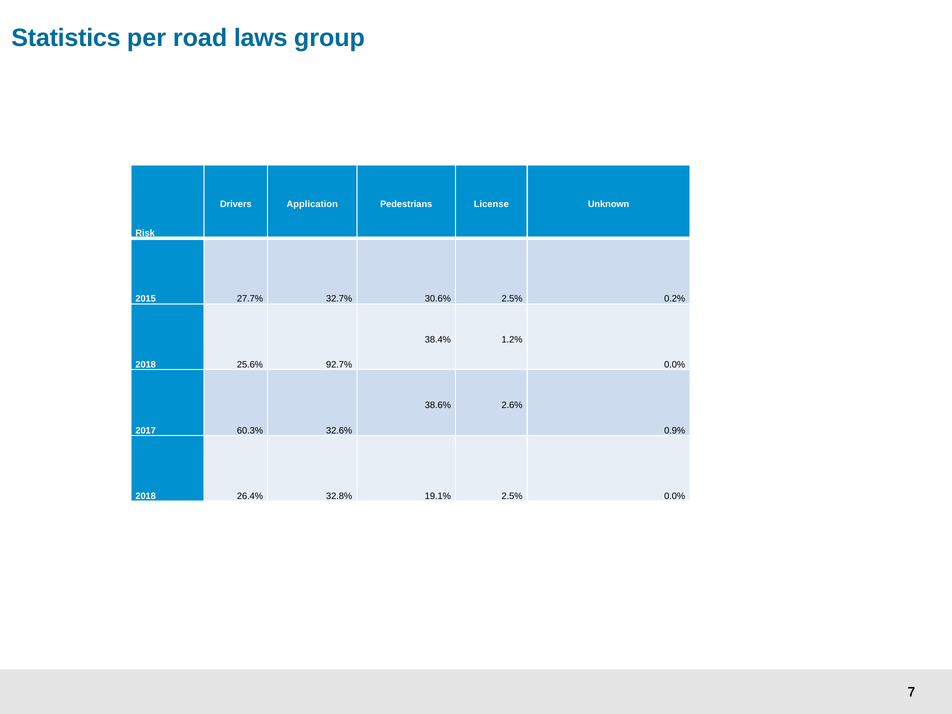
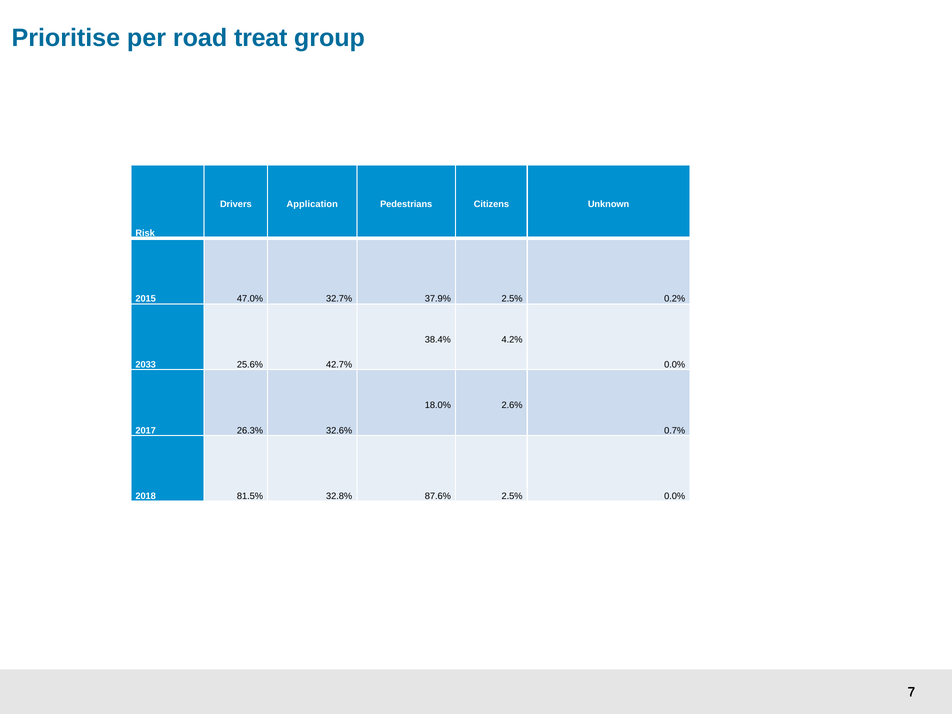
Statistics: Statistics -> Prioritise (66, 38)
laws: laws -> treat (261, 38)
License: License -> Citizens (491, 204)
27.7%: 27.7% -> 47.0% (250, 299)
30.6%: 30.6% -> 37.9% (438, 299)
1.2%: 1.2% -> 4.2% (512, 340)
2018: 2018 -> 2033 (146, 365)
92.7%: 92.7% -> 42.7% (339, 365)
38.6%: 38.6% -> 18.0% (438, 405)
60.3%: 60.3% -> 26.3% (250, 430)
0.9%: 0.9% -> 0.7% (675, 430)
26.4%: 26.4% -> 81.5% (250, 496)
19.1%: 19.1% -> 87.6% (438, 496)
